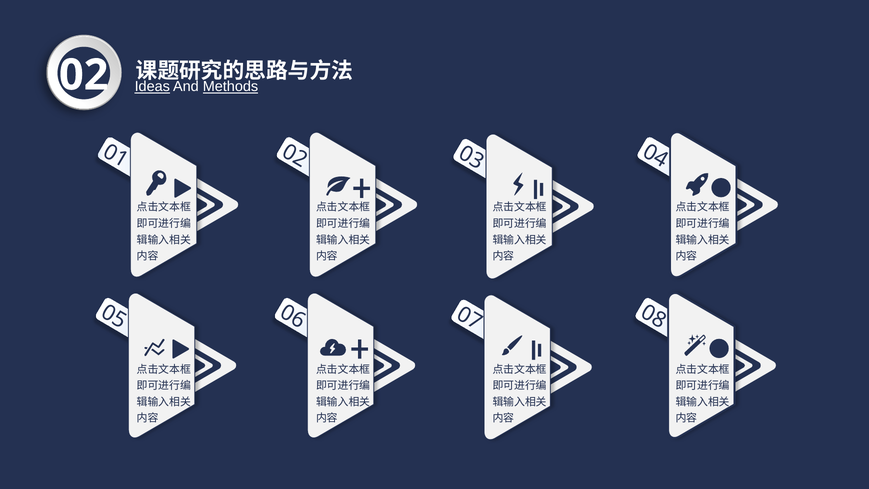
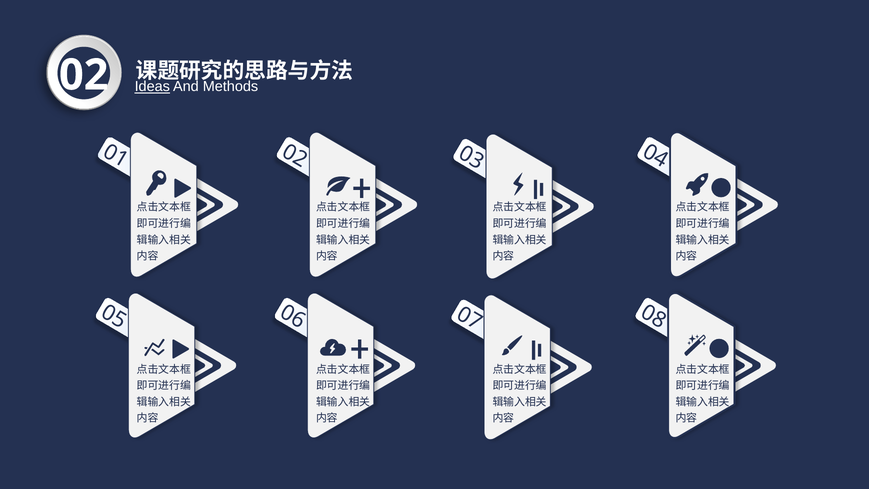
Methods underline: present -> none (230, 87)
